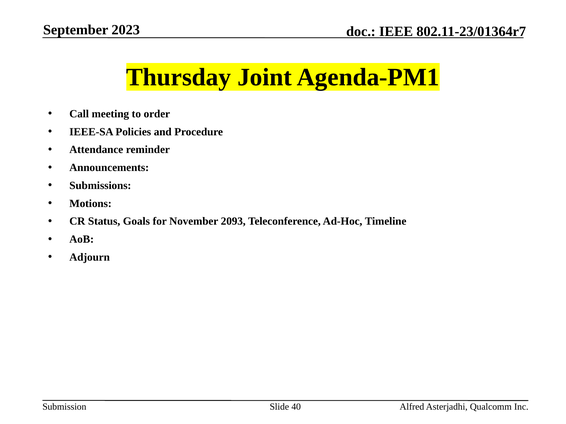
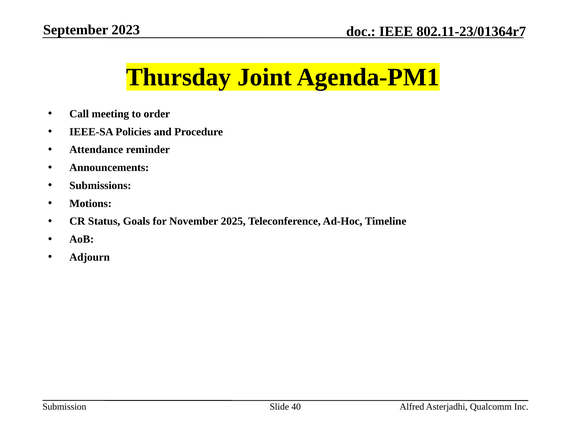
2093: 2093 -> 2025 (233, 222)
